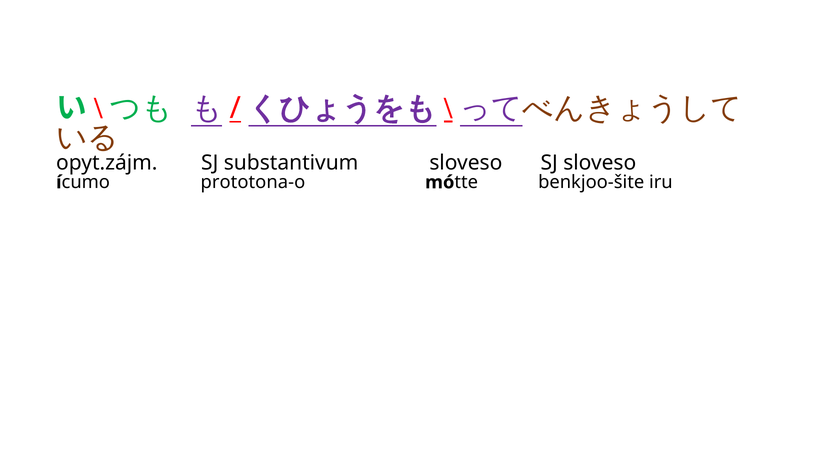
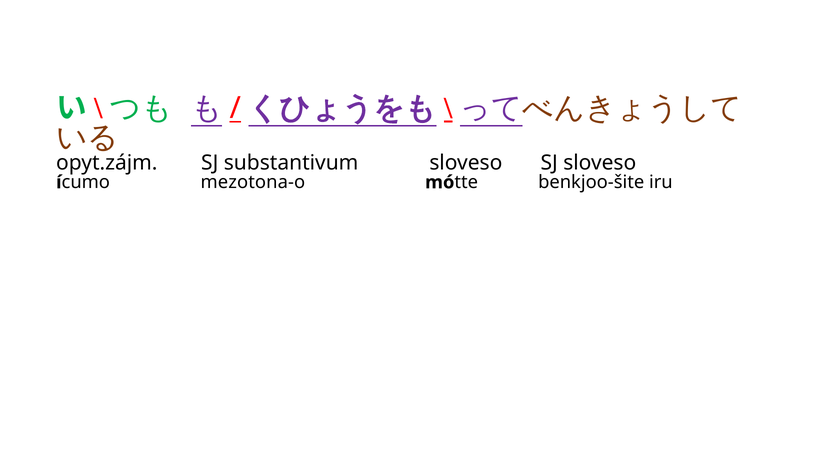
prototona-o: prototona-o -> mezotona-o (253, 182)
